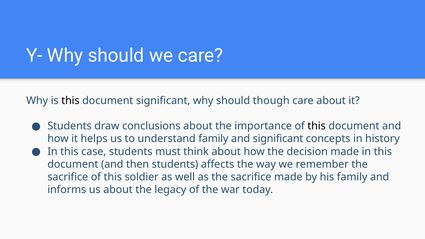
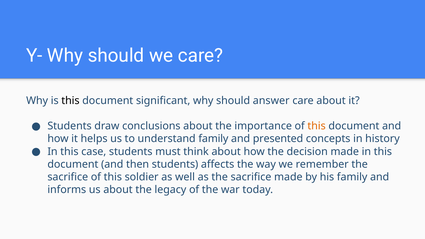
though: though -> answer (271, 101)
this colour: black -> orange (317, 126)
and significant: significant -> presented (278, 139)
